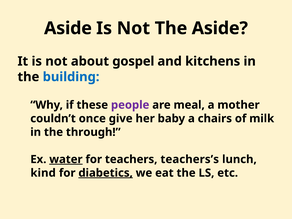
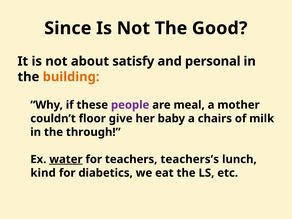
Aside: Aside -> Since (68, 28)
The Aside: Aside -> Good (220, 28)
gospel: gospel -> satisfy (133, 61)
kitchens: kitchens -> personal (213, 61)
building colour: blue -> orange (71, 77)
once: once -> floor (92, 119)
diabetics underline: present -> none (106, 173)
